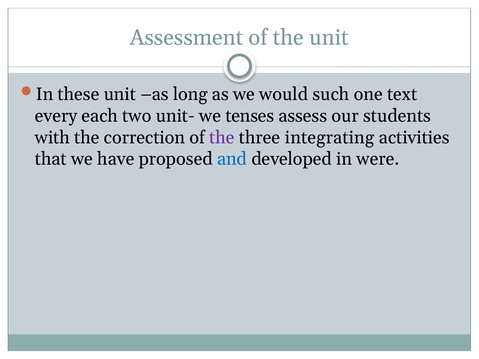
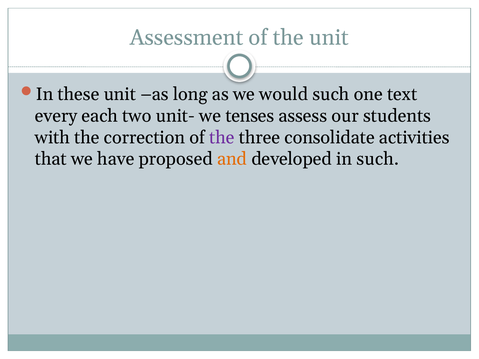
integrating: integrating -> consolidate (330, 138)
and colour: blue -> orange (232, 159)
in were: were -> such (378, 159)
